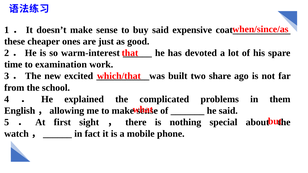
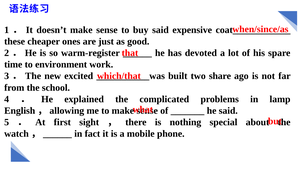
warm-interest: warm-interest -> warm-register (90, 53)
examination: examination -> environment (61, 65)
them: them -> lamp (280, 99)
